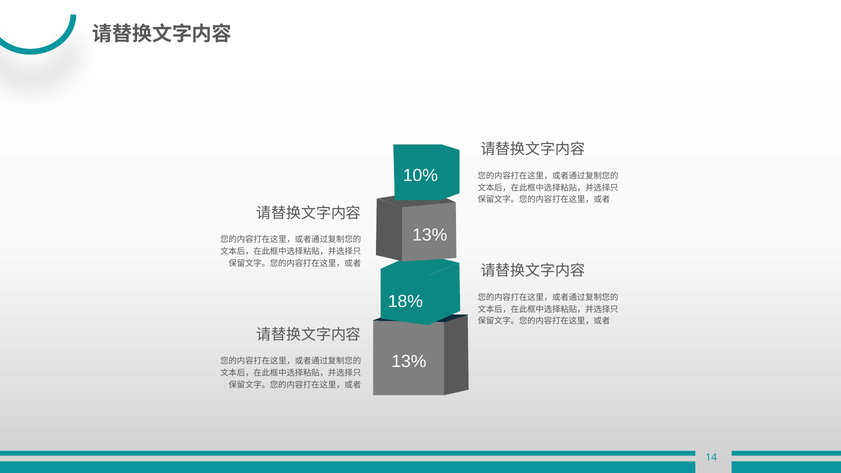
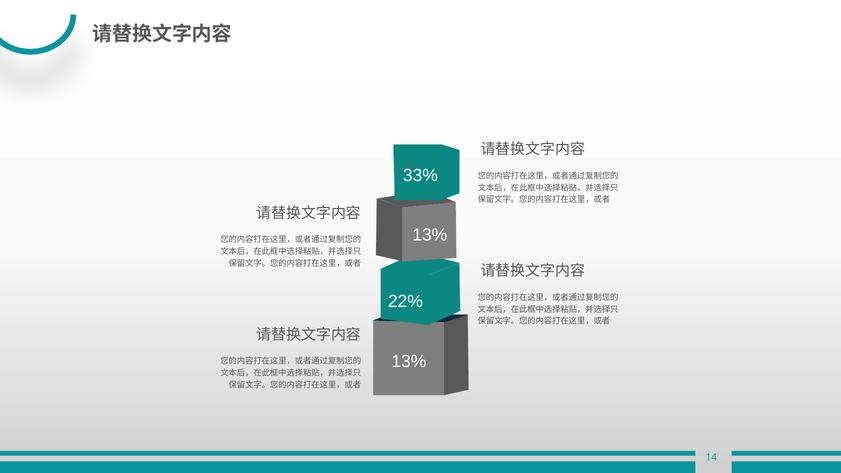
10%: 10% -> 33% (420, 176)
18%: 18% -> 22% (405, 302)
